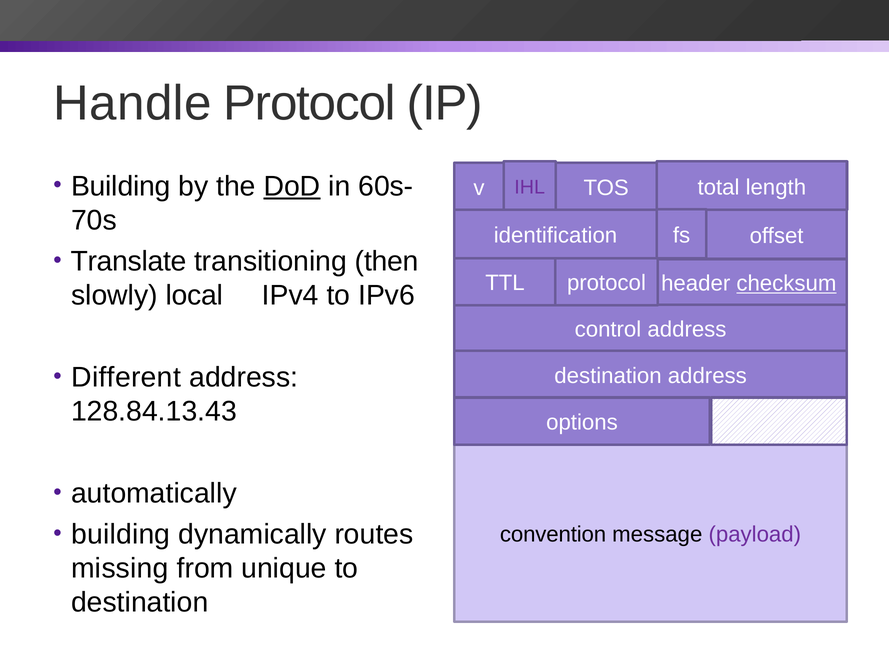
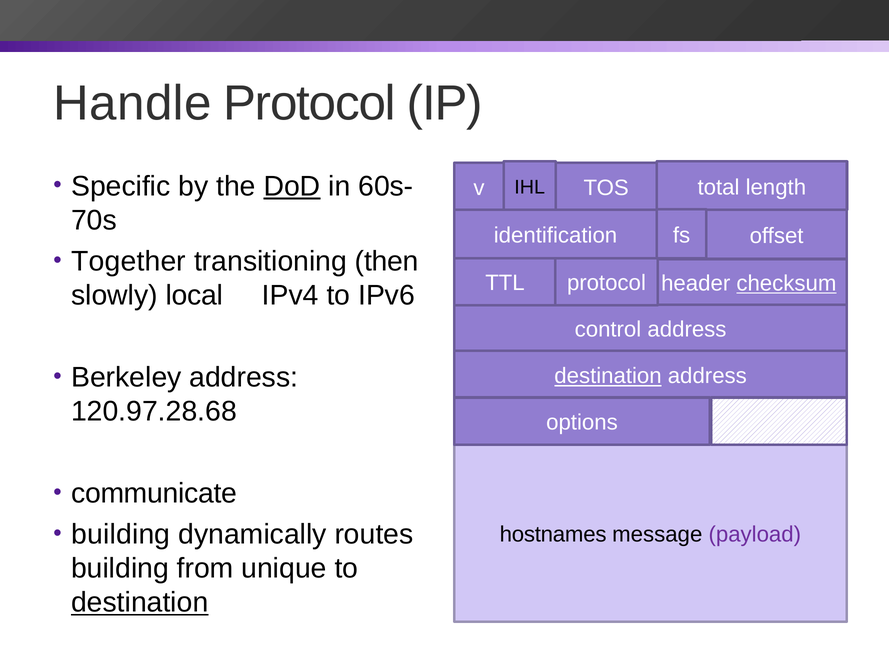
Building: Building -> Specific (121, 186)
IHL colour: purple -> black (530, 187)
Translate: Translate -> Together (129, 261)
Different: Different -> Berkeley (126, 377)
destination underline: none -> present (608, 376)
128.84.13.43: 128.84.13.43 -> 120.97.28.68 (154, 411)
automatically: automatically -> communicate (154, 493)
convention: convention -> hostnames (553, 534)
missing: missing -> building (120, 568)
destination underline: none -> present (140, 602)
